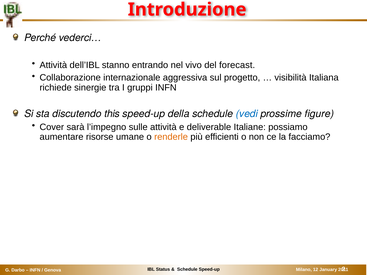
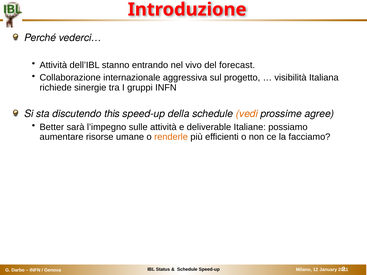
vedi colour: blue -> orange (247, 114)
figure: figure -> agree (319, 114)
Cover: Cover -> Better (52, 127)
